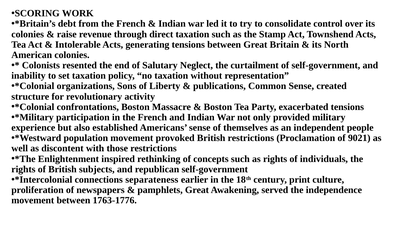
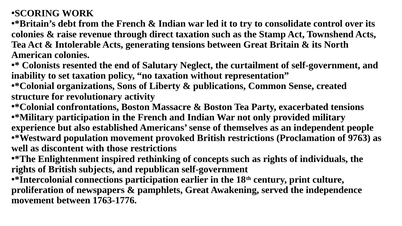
9021: 9021 -> 9763 (359, 138)
connections separateness: separateness -> participation (152, 180)
